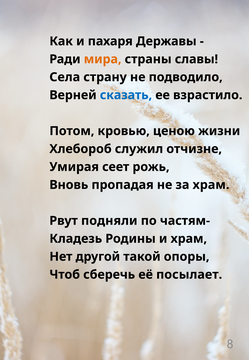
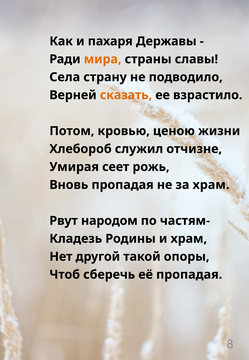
сказать colour: blue -> orange (126, 95)
подняли: подняли -> народом (109, 221)
её посылает: посылает -> пропадая (189, 274)
